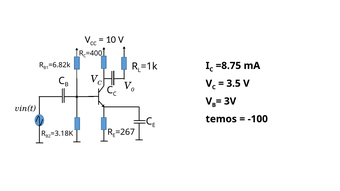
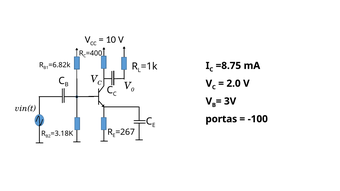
3.5: 3.5 -> 2.0 (234, 84)
temos: temos -> portas (221, 119)
